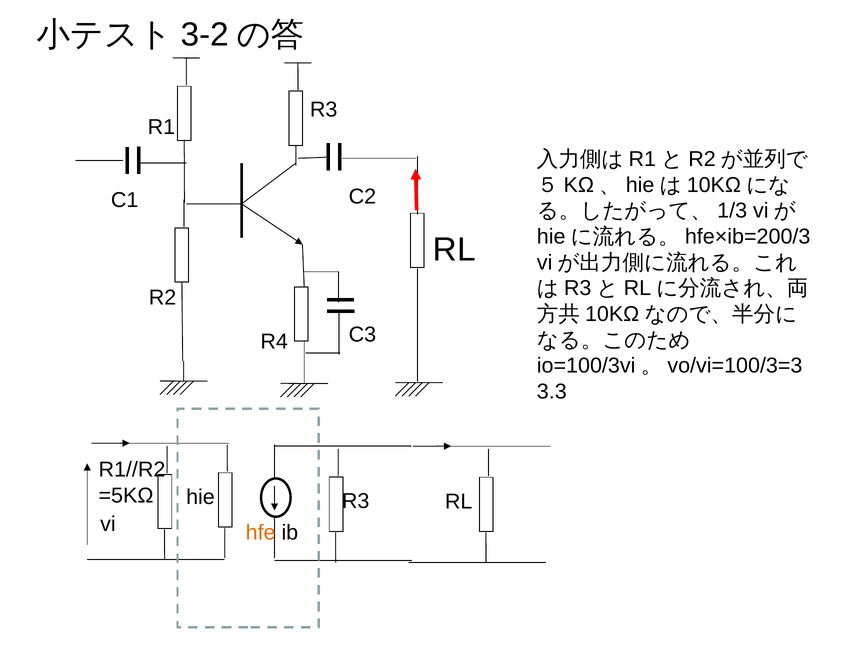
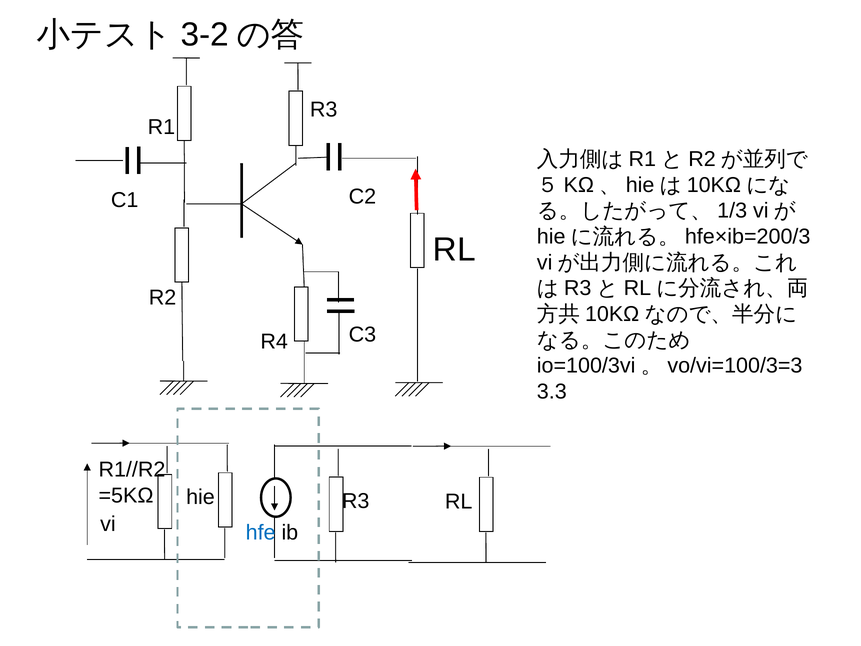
hfe colour: orange -> blue (261, 533)
